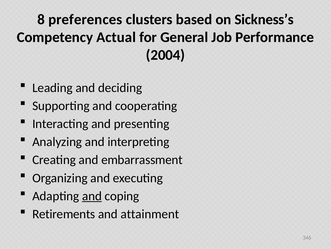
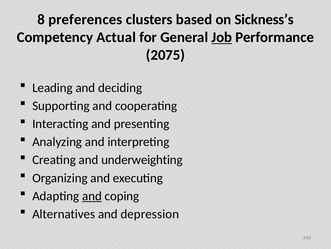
Job underline: none -> present (222, 37)
2004: 2004 -> 2075 (165, 55)
embarrassment: embarrassment -> underweighting (142, 159)
Retirements: Retirements -> Alternatives (64, 213)
attainment: attainment -> depression (150, 213)
